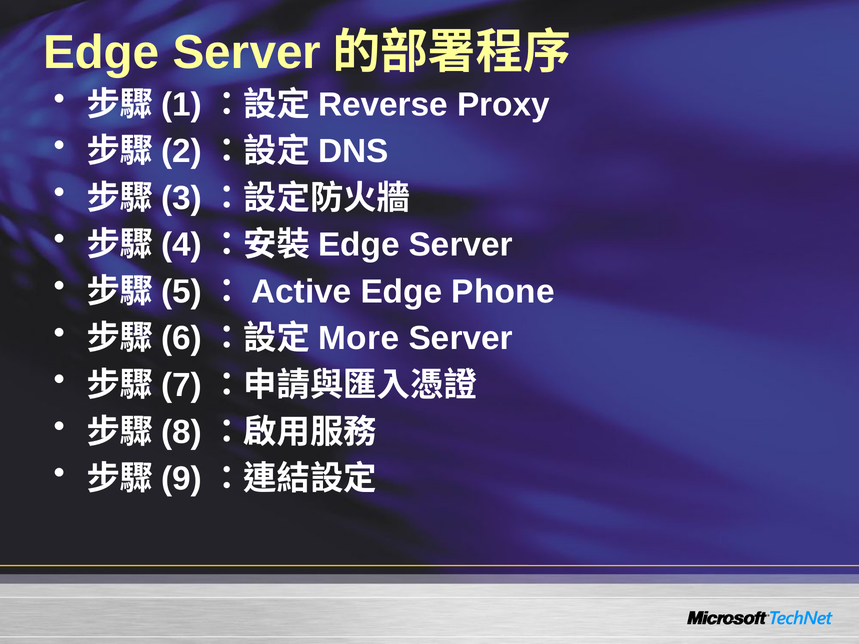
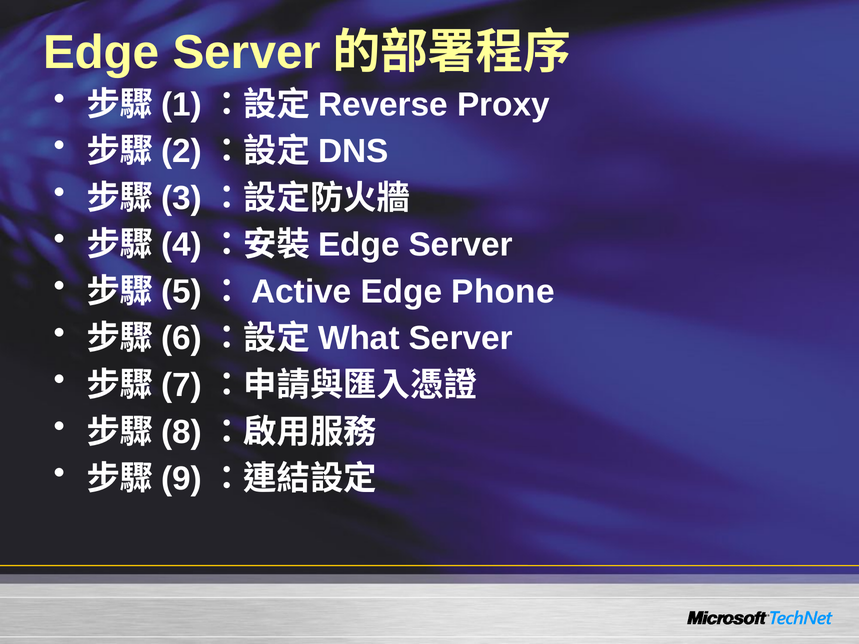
More: More -> What (359, 339)
